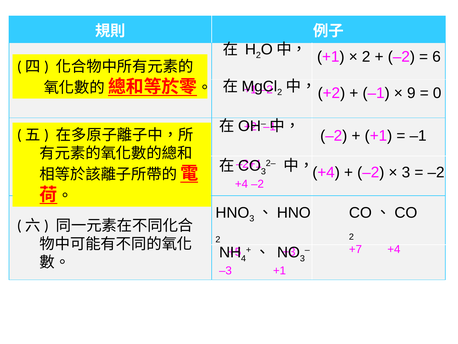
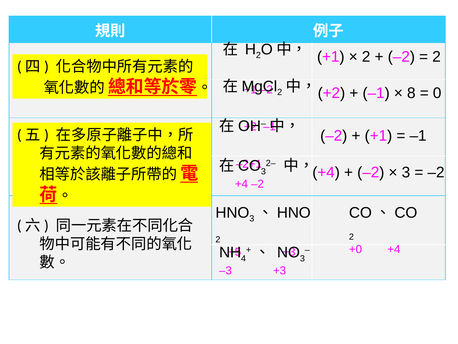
6: 6 -> 2 (437, 57)
9: 9 -> 8 (411, 93)
+7: +7 -> +0 (355, 249)
–3 +1: +1 -> +3 (280, 270)
